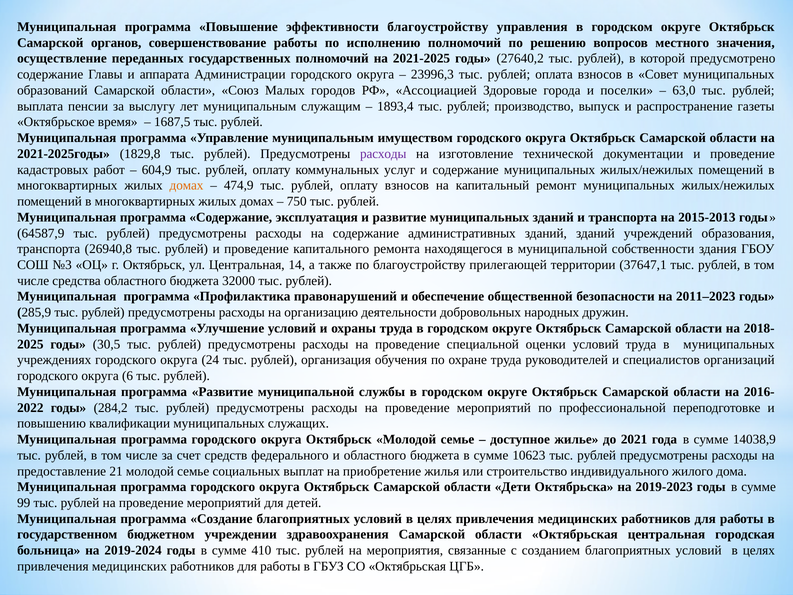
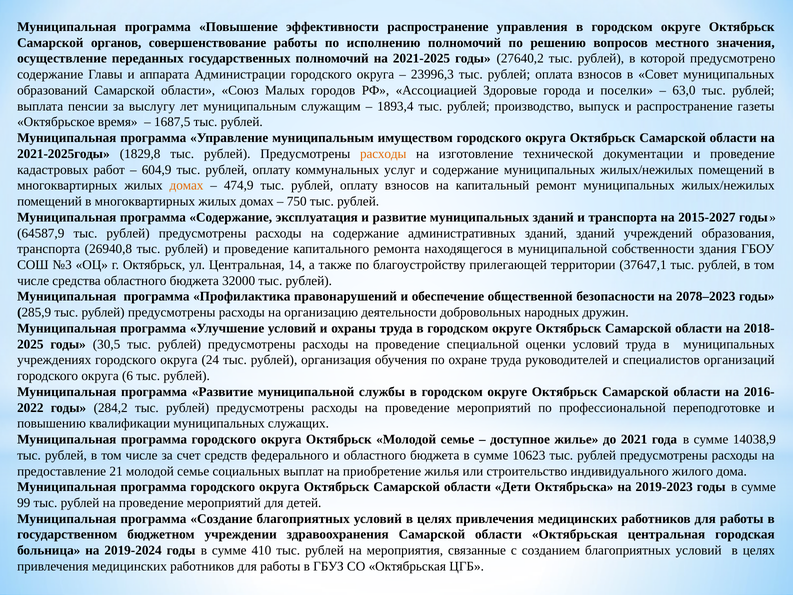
эффективности благоустройству: благоустройству -> распространение (438, 27)
расходы colour: purple -> orange (383, 154)
2015-2013: 2015-2013 -> 2015-2027 (707, 217)
2011–2023: 2011–2023 -> 2078–2023 (706, 297)
